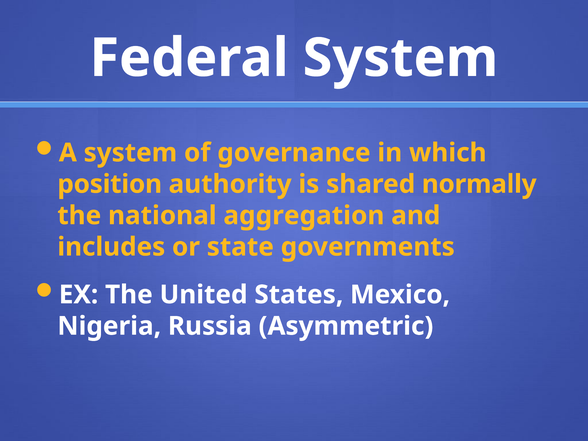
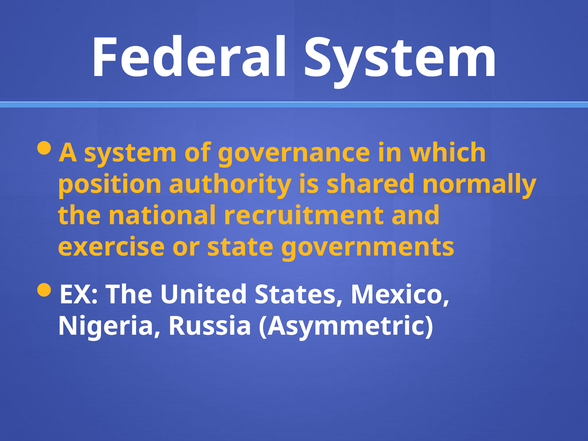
aggregation: aggregation -> recruitment (304, 216)
includes: includes -> exercise (111, 247)
